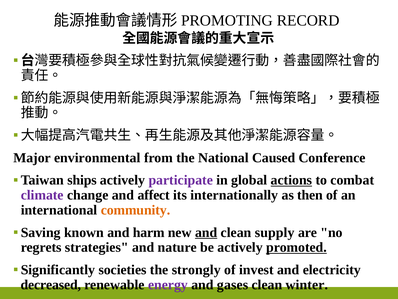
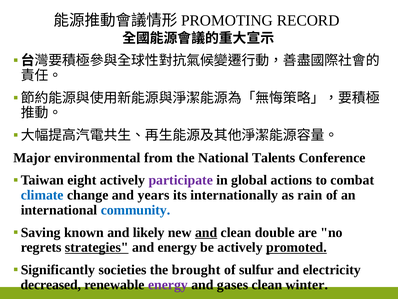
Caused: Caused -> Talents (274, 157)
ships: ships -> eight (82, 180)
actions underline: present -> none (291, 180)
climate colour: purple -> blue (42, 195)
affect: affect -> years (154, 195)
then: then -> rain (310, 195)
community colour: orange -> blue (135, 210)
harm: harm -> likely (149, 232)
supply: supply -> double (275, 232)
strategies underline: none -> present (97, 247)
and nature: nature -> energy (177, 247)
strongly: strongly -> brought (196, 269)
invest: invest -> sulfur (256, 269)
